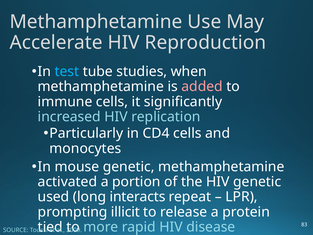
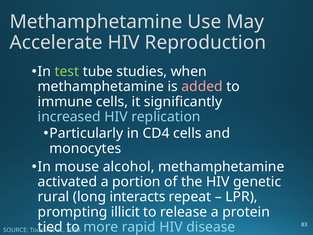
test colour: light blue -> light green (67, 71)
mouse genetic: genetic -> alcohol (129, 167)
used: used -> rural (53, 197)
